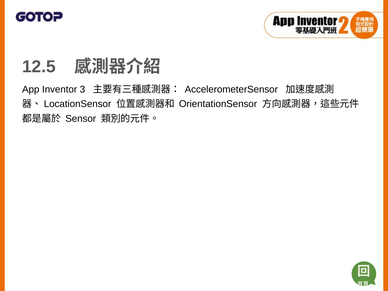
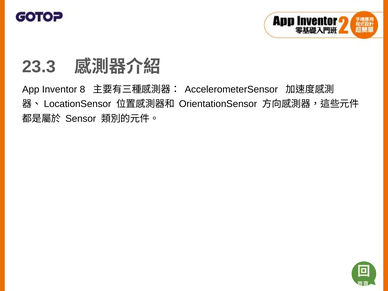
12.5: 12.5 -> 23.3 (39, 67)
3: 3 -> 8 (82, 89)
